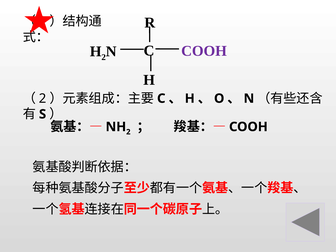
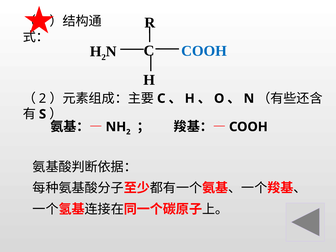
COOH colour: purple -> blue (204, 51)
